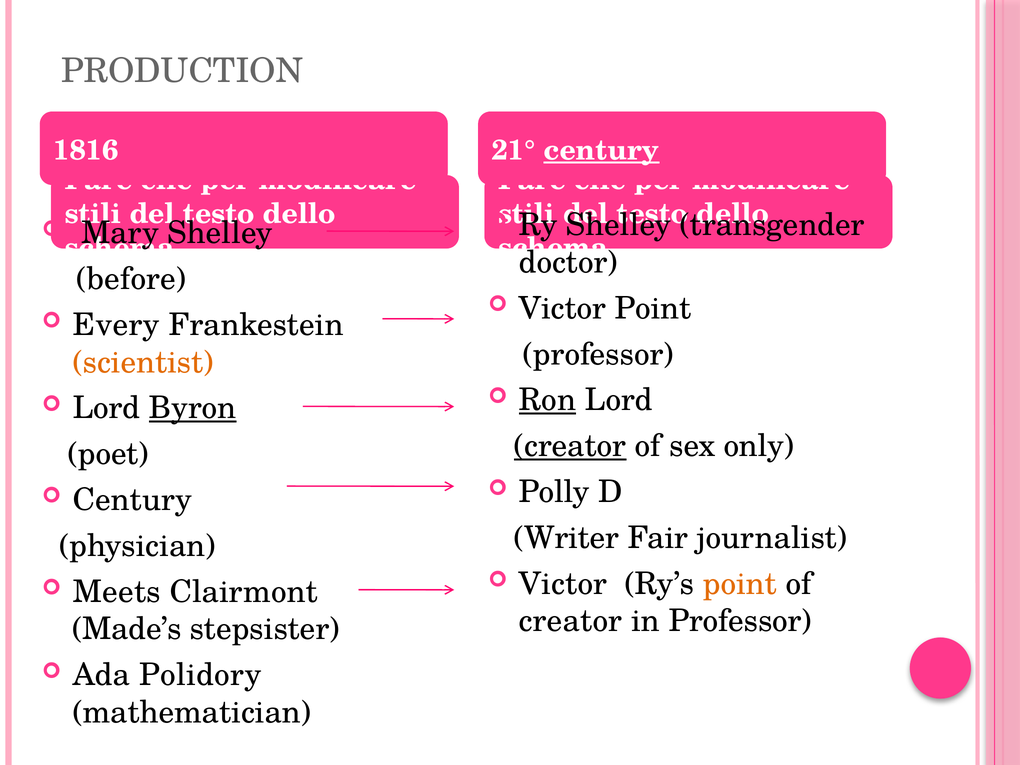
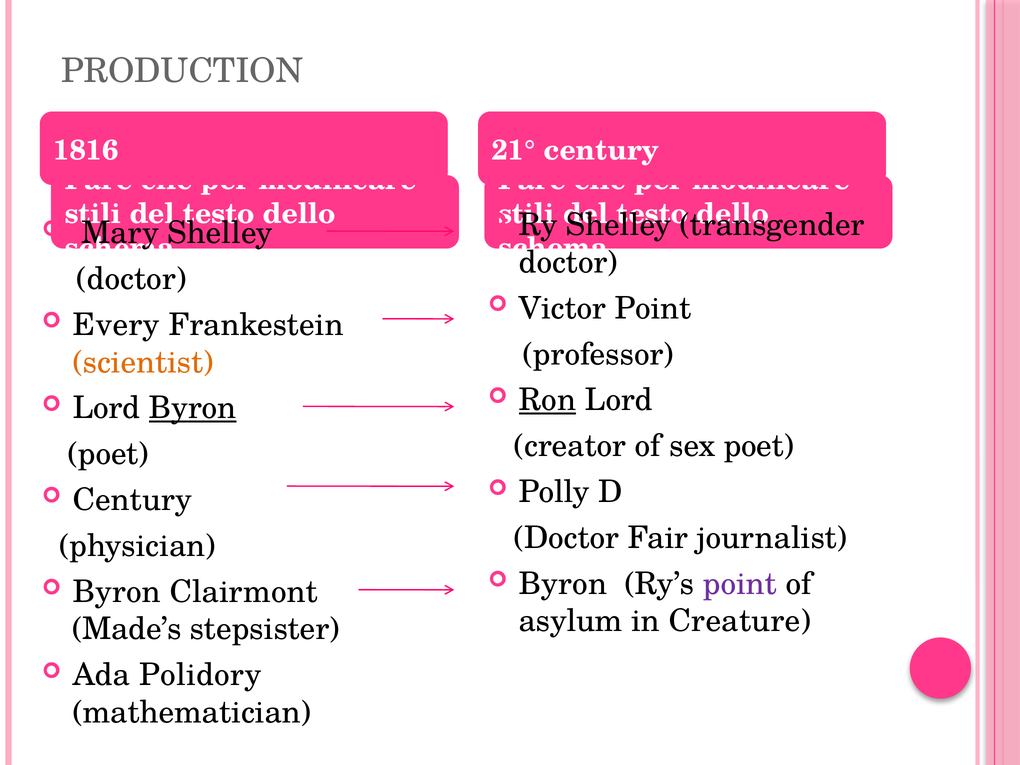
century underline: present -> none (601, 150)
before: before -> doctor (131, 279)
creator underline: present -> none (570, 446)
sex only: only -> poet (759, 446)
Writer: Writer -> Doctor (566, 538)
Victor: Victor -> Byron (563, 584)
point colour: orange -> purple (740, 584)
Meets: Meets -> Byron (117, 592)
creator: creator -> asylum (571, 621)
in Professor: Professor -> Creature (740, 621)
